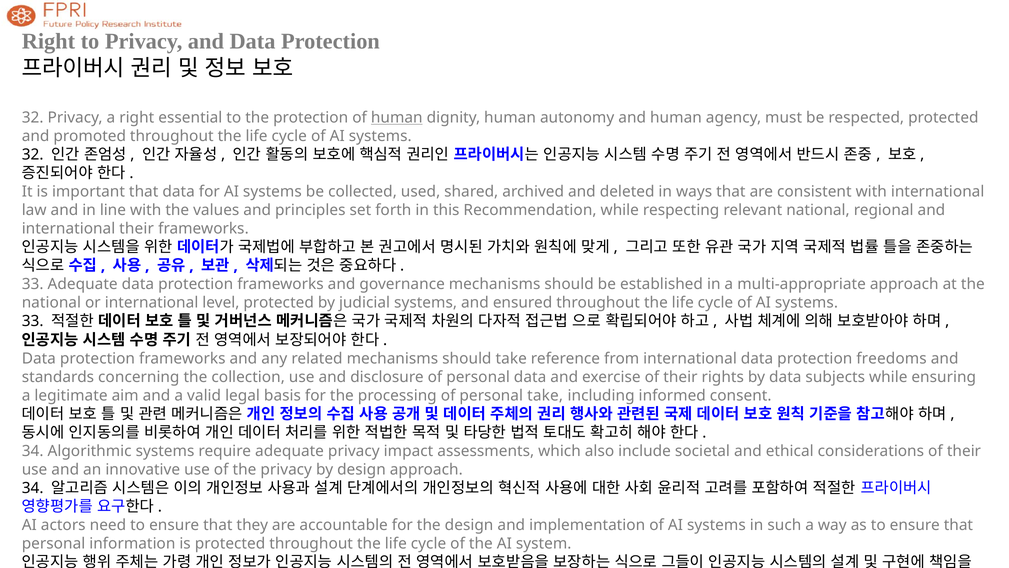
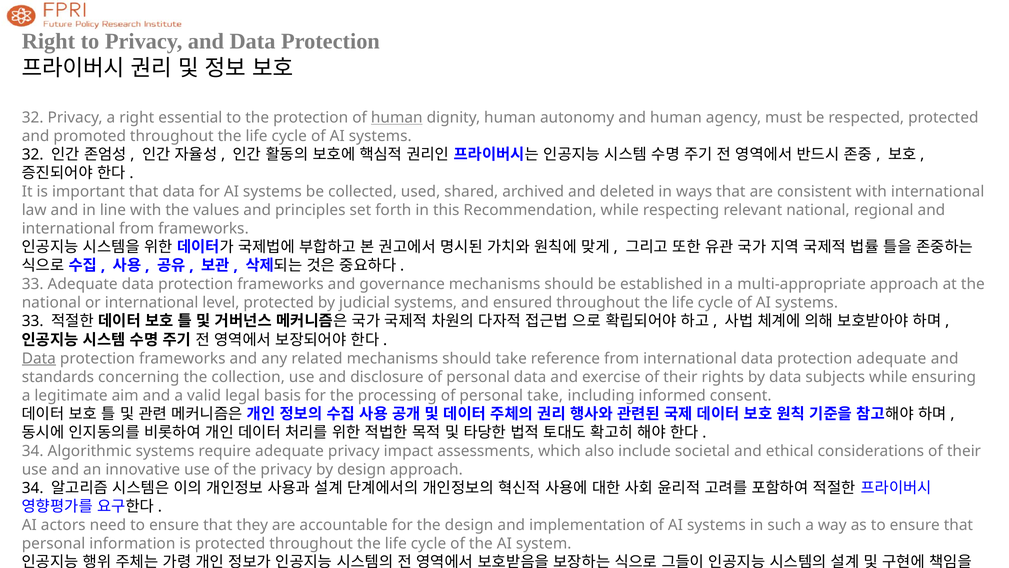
international their: their -> from (137, 229)
Data underline: none -> present (39, 358)
protection freedoms: freedoms -> adequate (891, 358)
